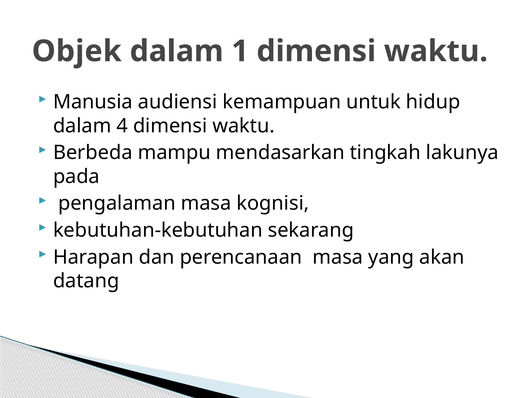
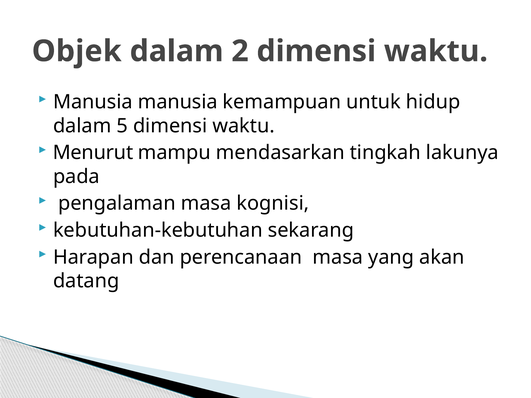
1: 1 -> 2 (240, 51)
Manusia audiensi: audiensi -> manusia (178, 102)
4: 4 -> 5 (122, 126)
Berbeda: Berbeda -> Menurut (93, 153)
